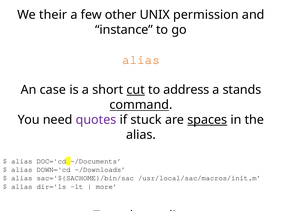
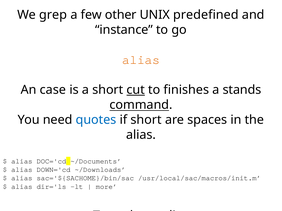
their: their -> grep (53, 15)
permission: permission -> predefined (206, 15)
address: address -> finishes (186, 90)
quotes colour: purple -> blue (96, 120)
if stuck: stuck -> short (146, 120)
spaces underline: present -> none (207, 120)
